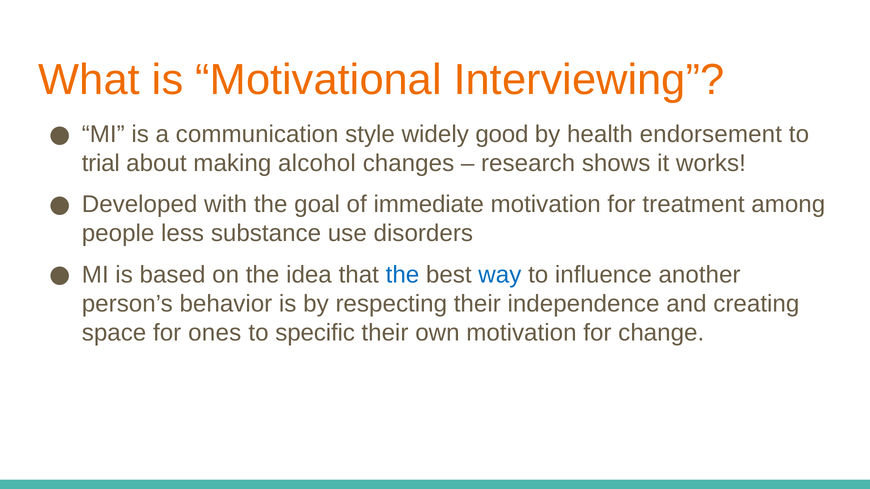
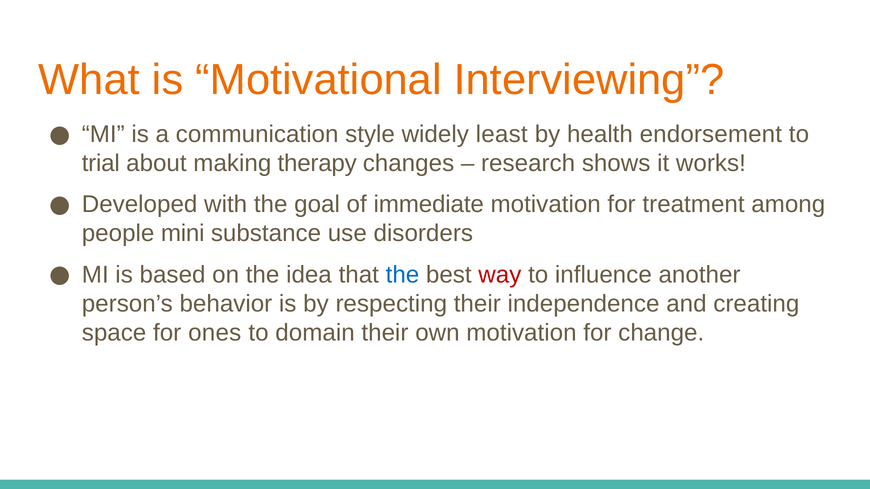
good: good -> least (502, 135)
alcohol: alcohol -> therapy (317, 164)
less: less -> mini (183, 234)
way colour: blue -> red (500, 275)
specific: specific -> domain (315, 333)
